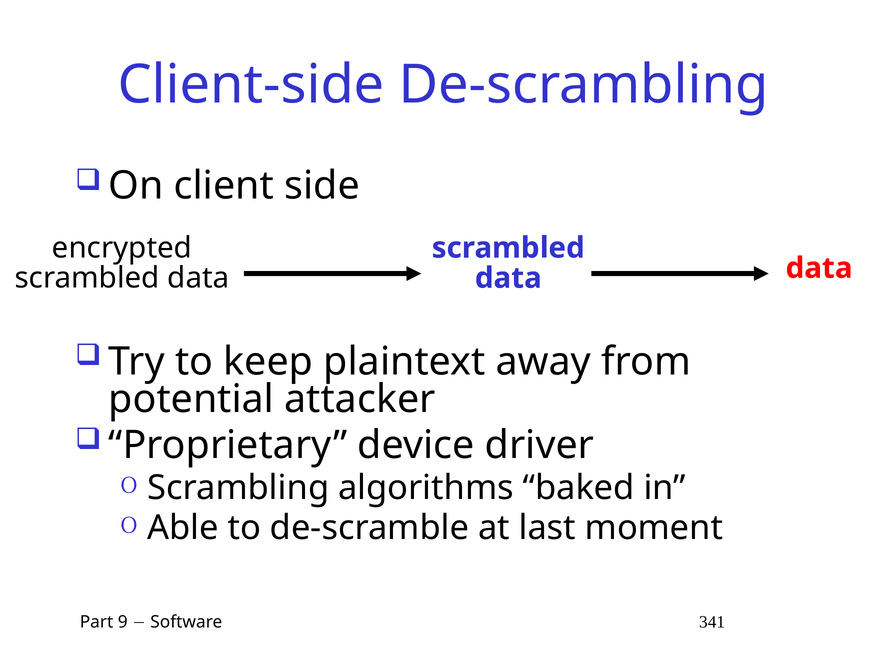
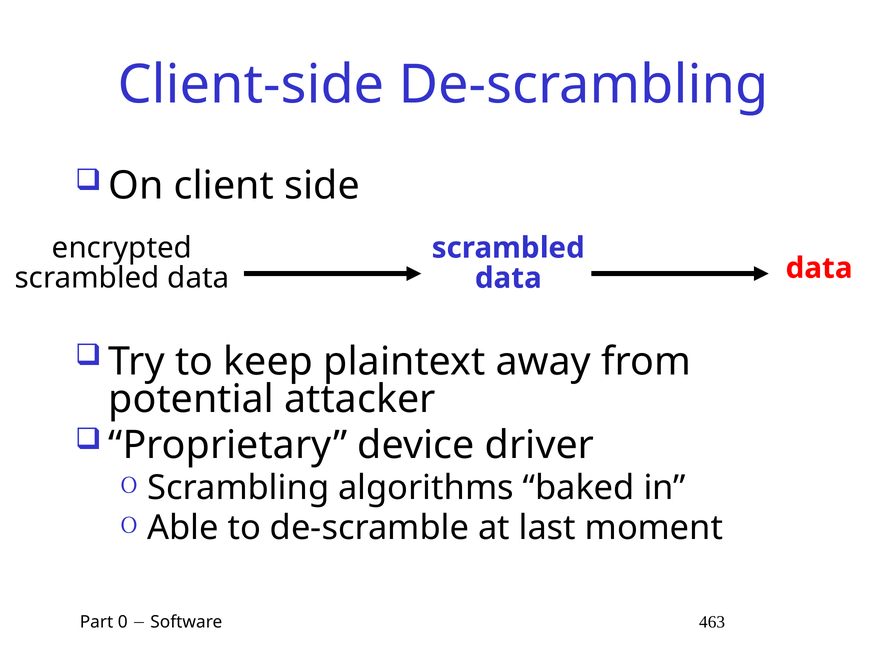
9: 9 -> 0 (123, 622)
341: 341 -> 463 (712, 622)
